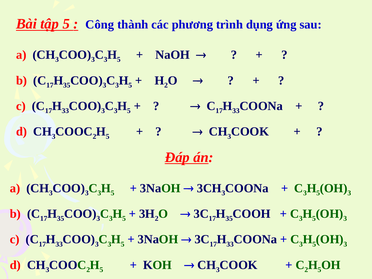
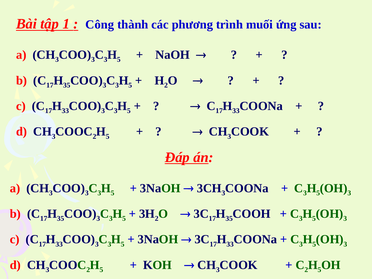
tập 5: 5 -> 1 (66, 24)
dụng: dụng -> muối (259, 25)
